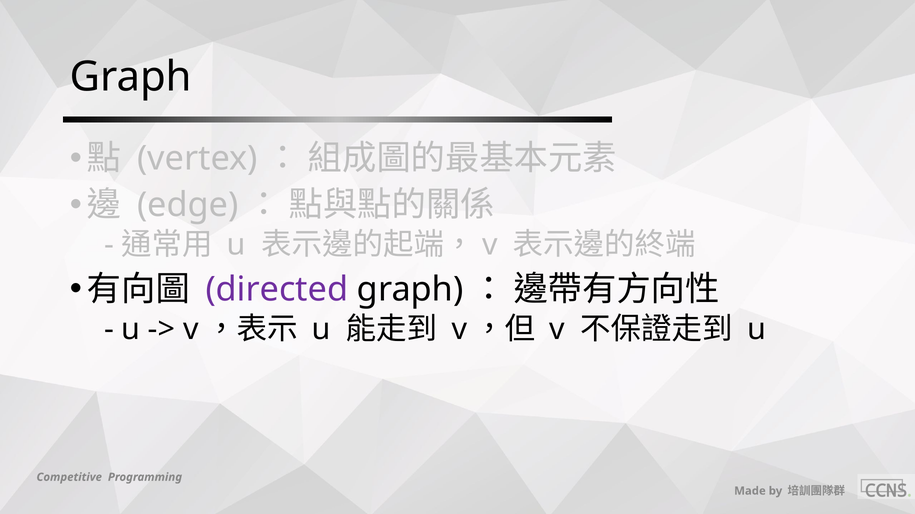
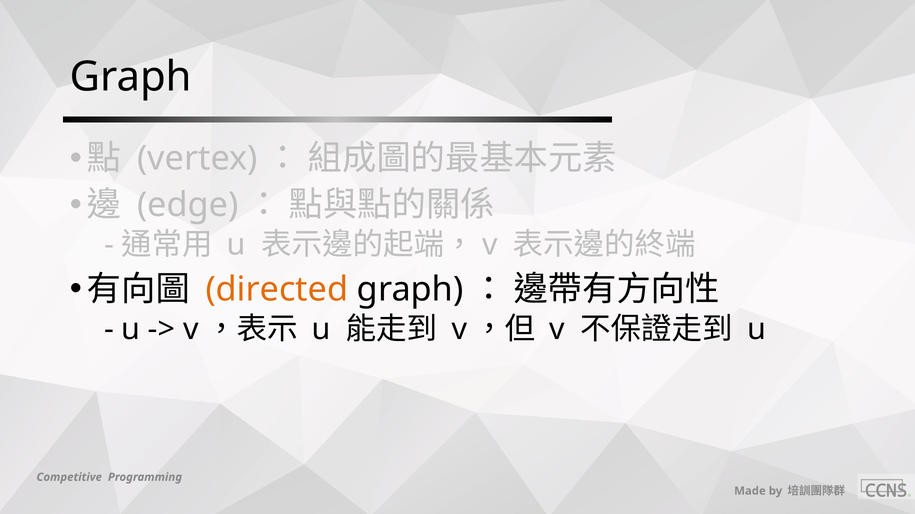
directed colour: purple -> orange (277, 290)
